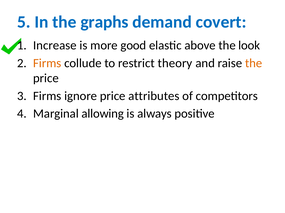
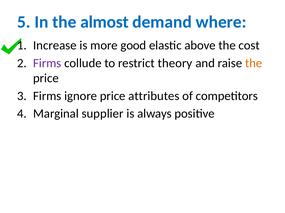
graphs: graphs -> almost (104, 22)
covert: covert -> where (221, 22)
look: look -> cost (249, 46)
Firms colour: orange -> purple (47, 63)
allowing: allowing -> supplier (103, 114)
